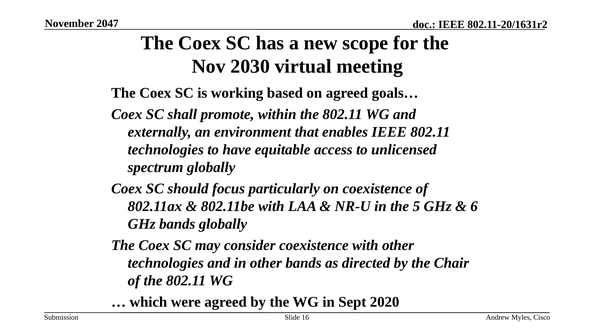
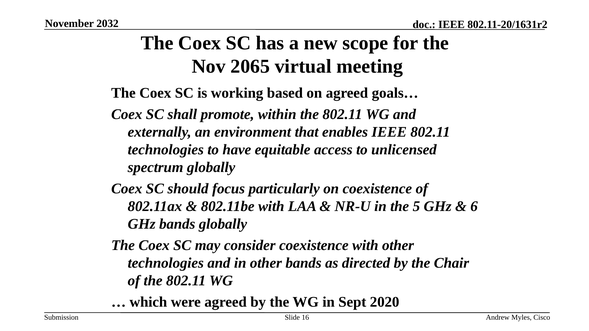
2047: 2047 -> 2032 (108, 23)
2030: 2030 -> 2065 (250, 67)
